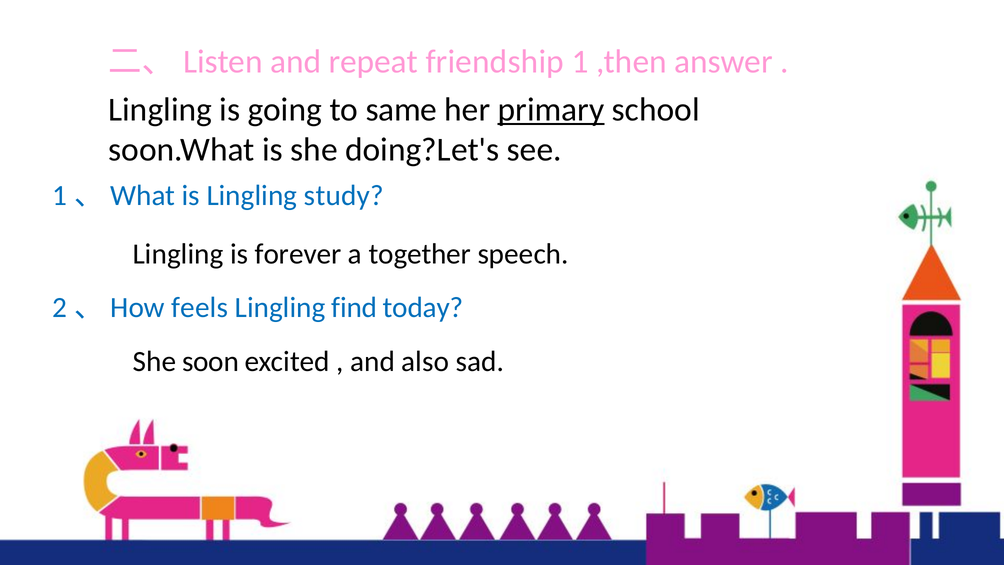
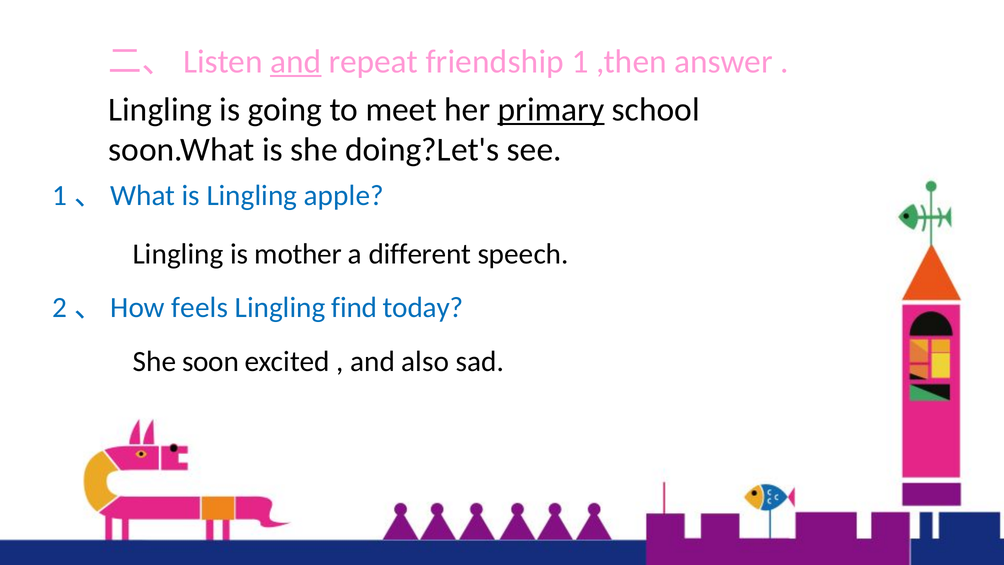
and underline: none -> present (296, 62)
same: same -> meet (401, 110)
study: study -> apple (344, 195)
forever: forever -> mother (298, 254)
together: together -> different (420, 254)
